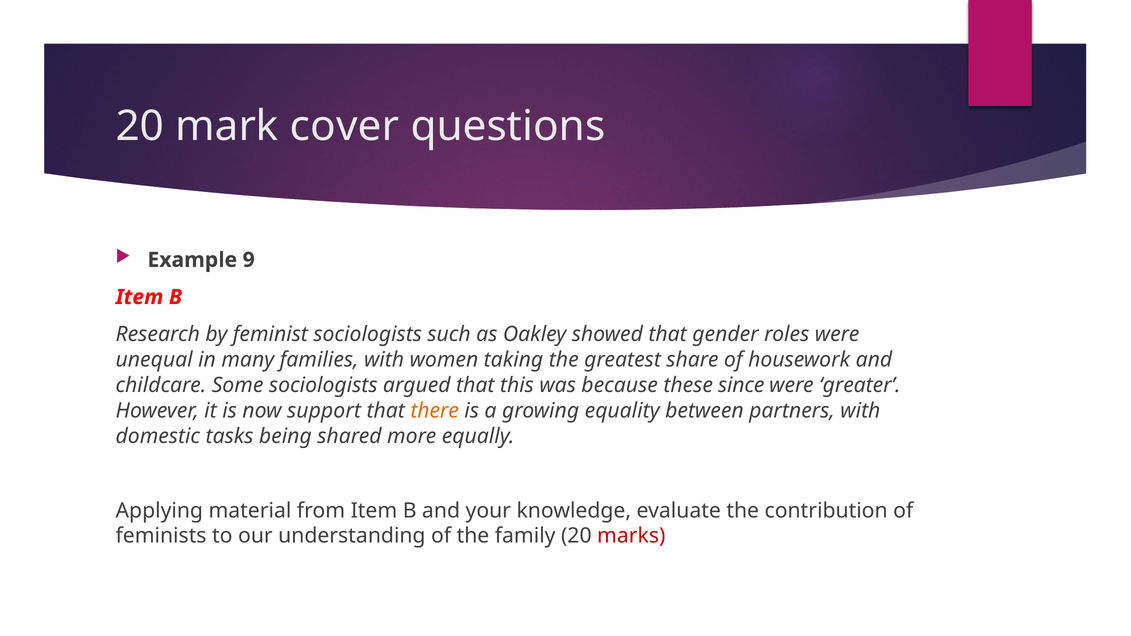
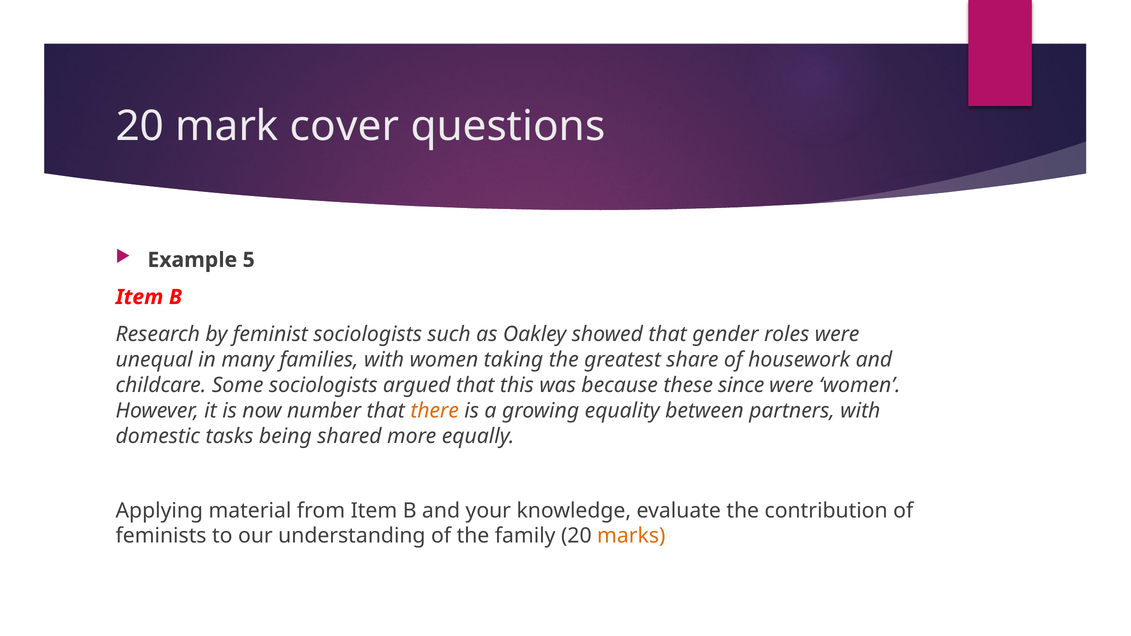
9: 9 -> 5 (249, 260)
were greater: greater -> women (860, 385)
support: support -> number (324, 411)
marks colour: red -> orange (631, 536)
